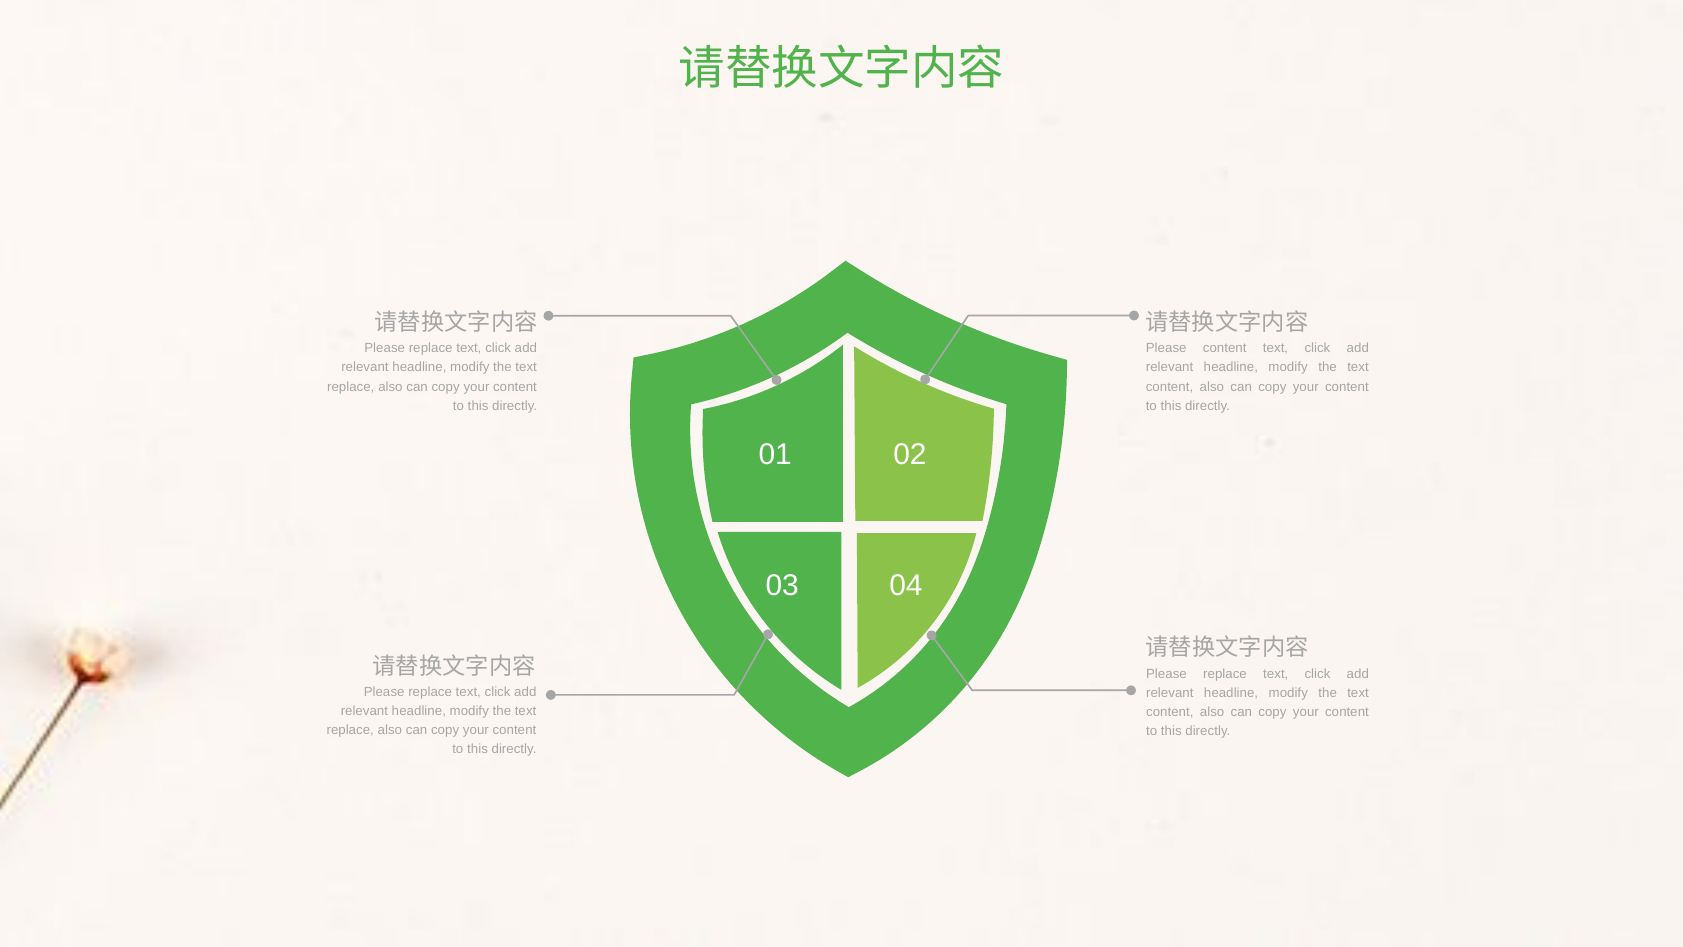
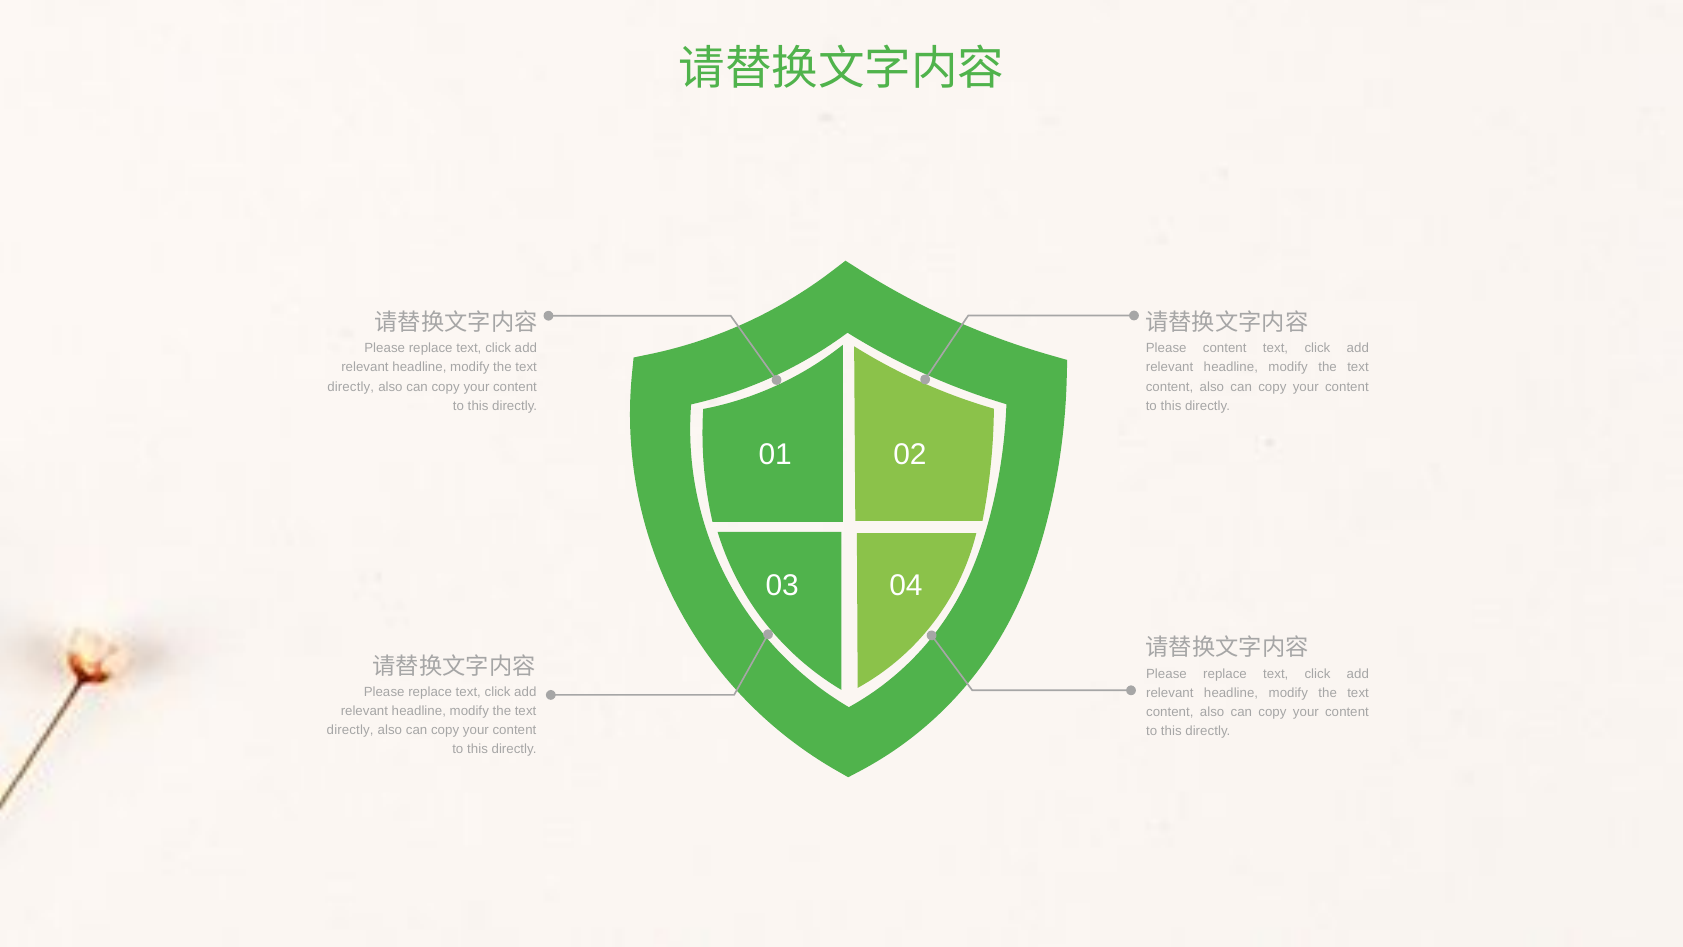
replace: replace -> directly (351, 387)
replace: replace -> directly (350, 730)
